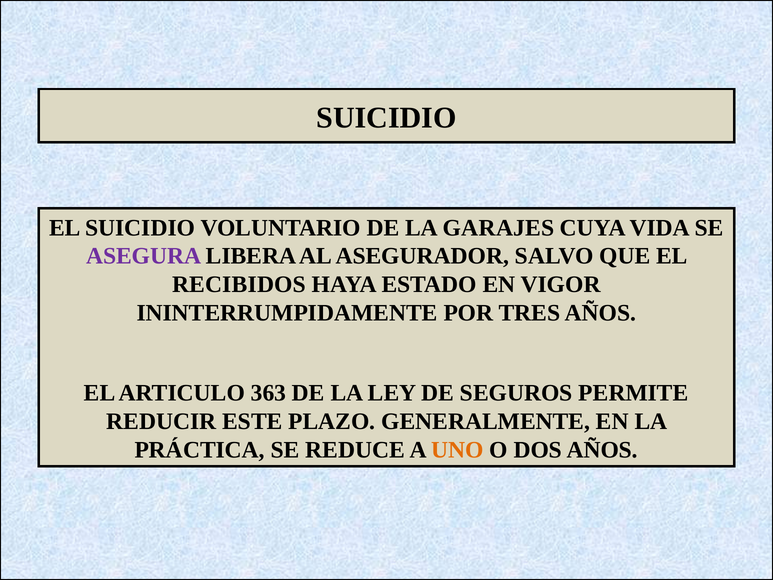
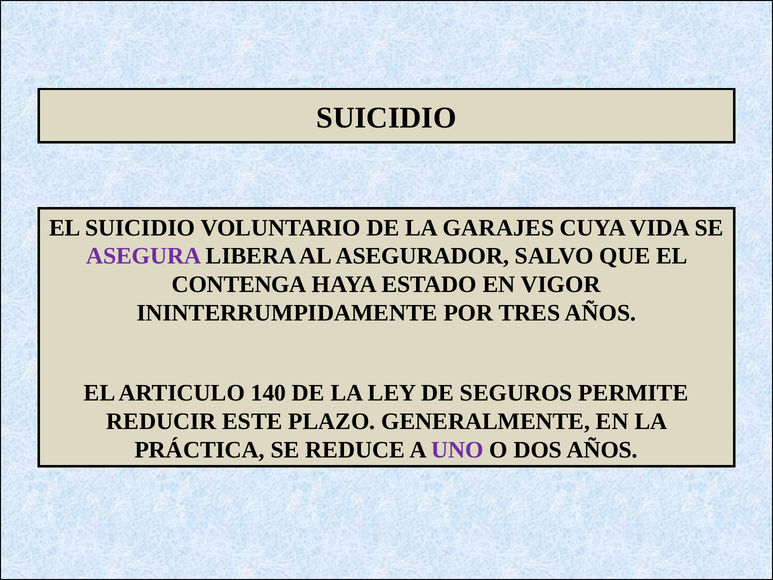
RECIBIDOS: RECIBIDOS -> CONTENGA (239, 284)
363: 363 -> 140 (268, 393)
UNO colour: orange -> purple (457, 450)
